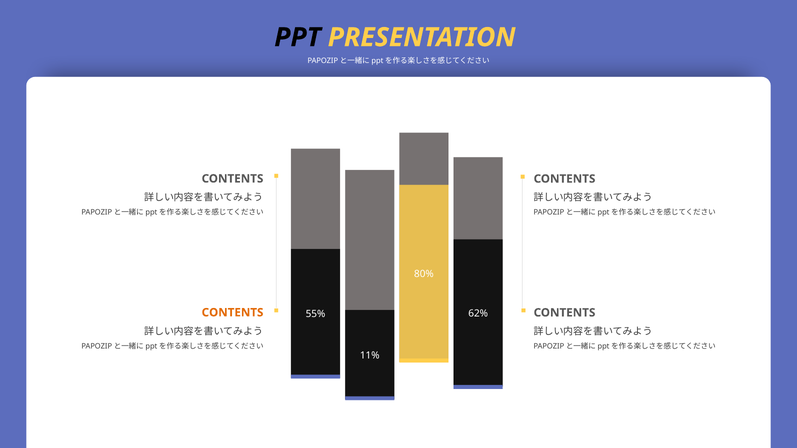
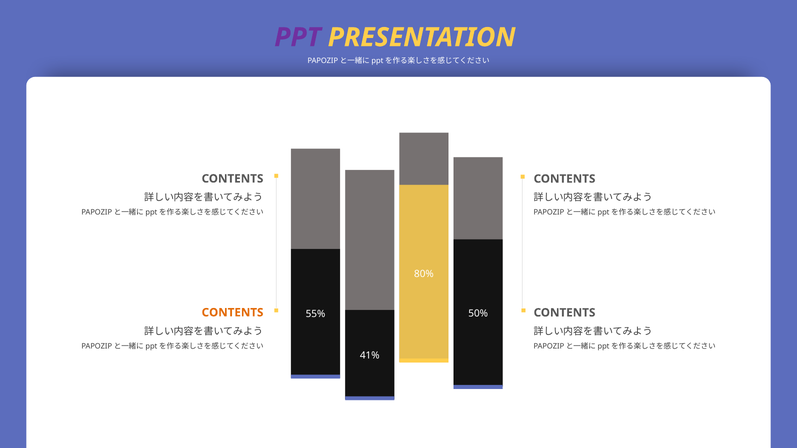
PPT colour: black -> purple (298, 37)
62%: 62% -> 50% (478, 314)
11%: 11% -> 41% (370, 356)
